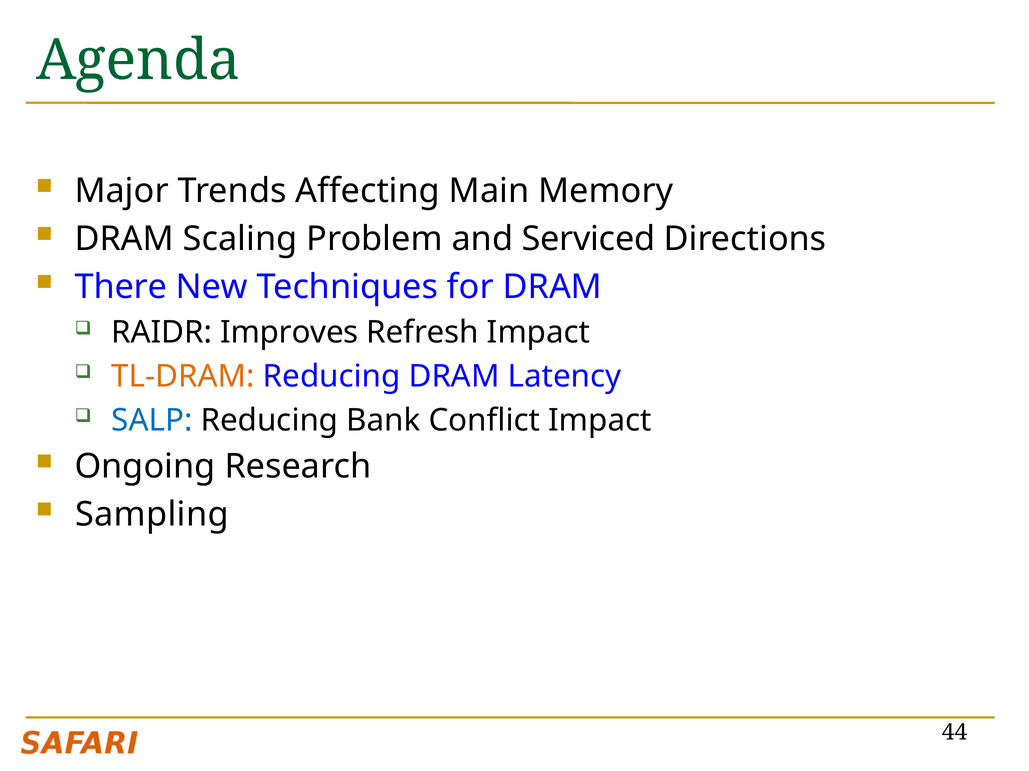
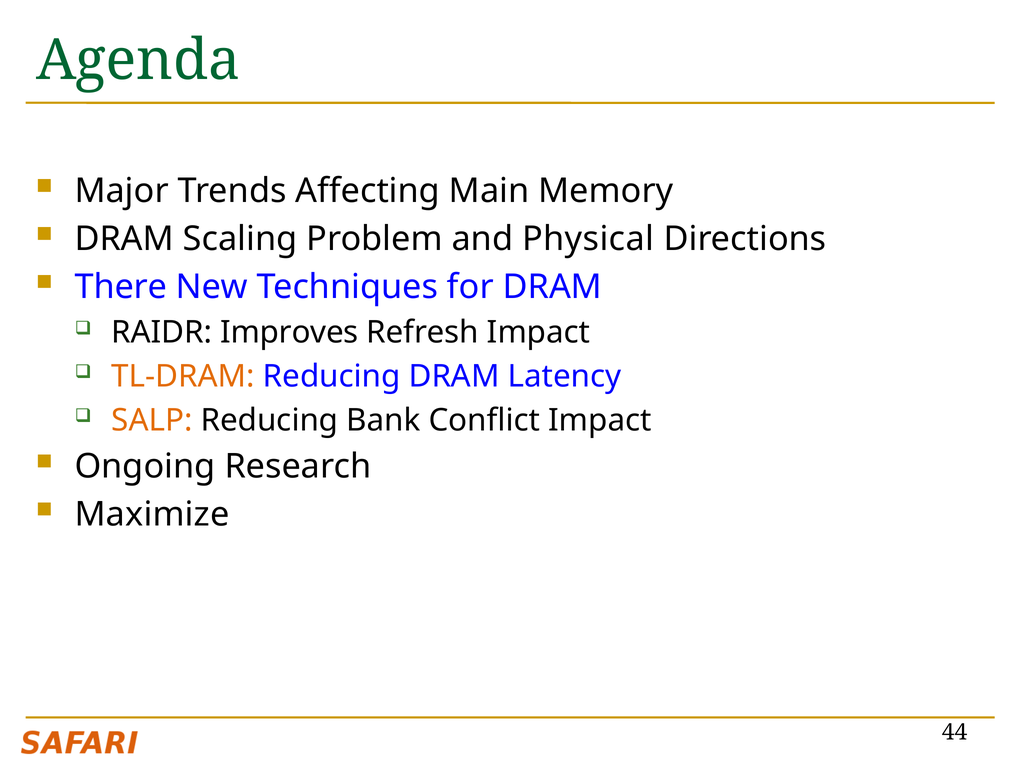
Serviced: Serviced -> Physical (588, 239)
SALP colour: blue -> orange (152, 421)
Sampling: Sampling -> Maximize (152, 515)
